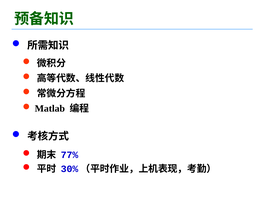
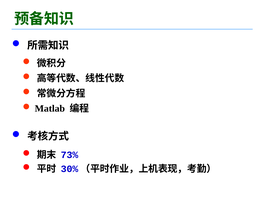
77%: 77% -> 73% (69, 155)
